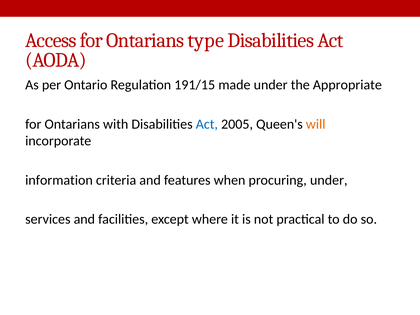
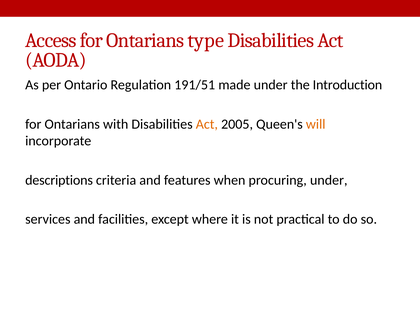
191/15: 191/15 -> 191/51 (195, 85)
Appropriate: Appropriate -> Introduction (347, 85)
Act colour: blue -> orange (207, 124)
information: information -> descriptions (59, 180)
